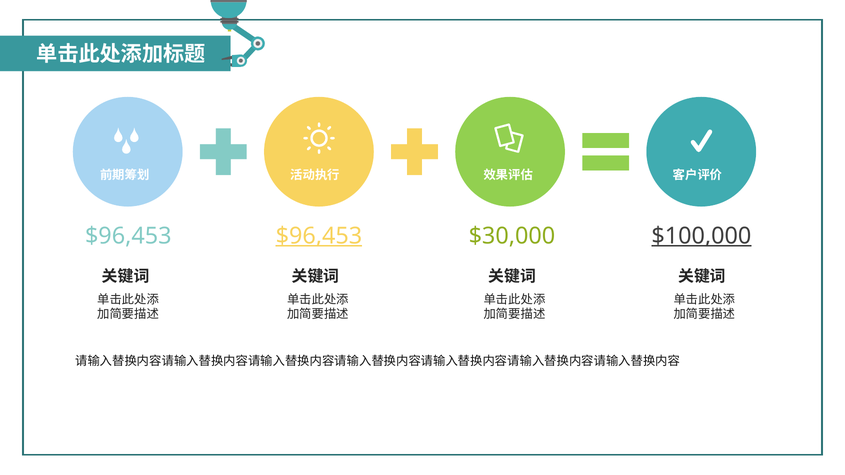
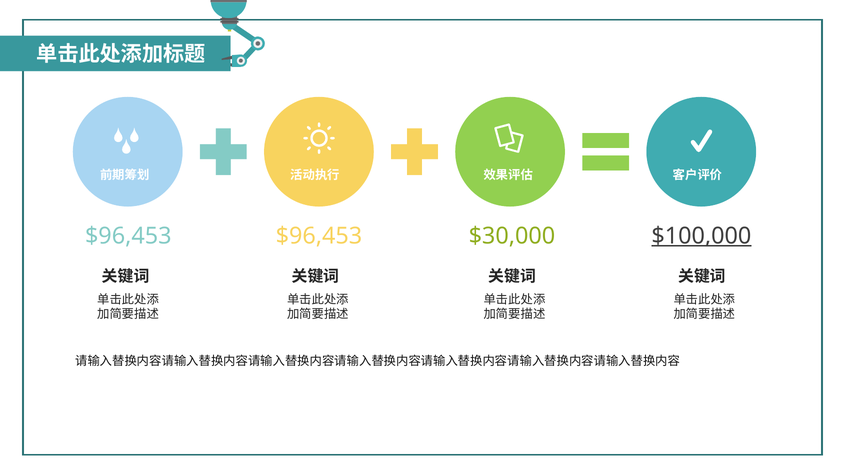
$96,453 underline: present -> none (319, 236)
